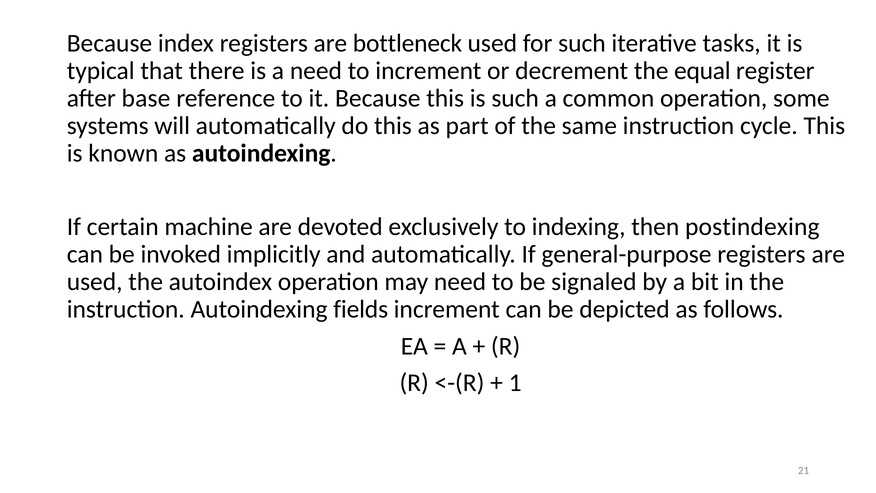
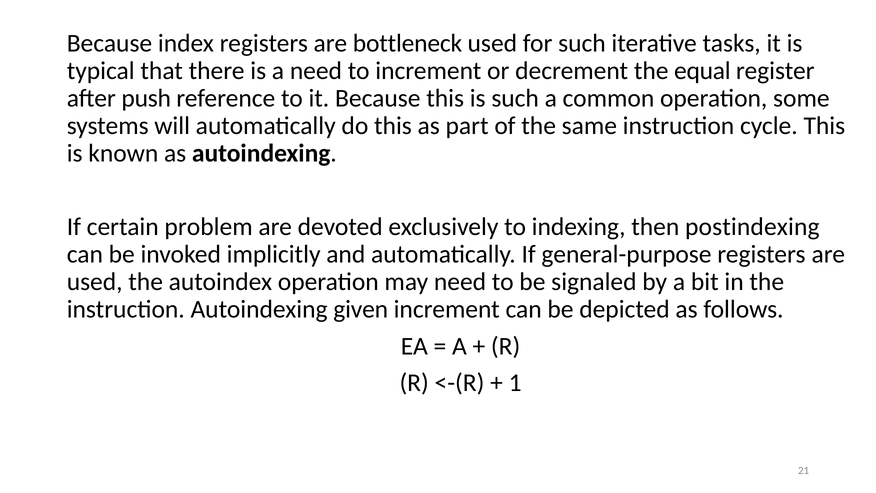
base: base -> push (146, 98)
machine: machine -> problem (209, 227)
fields: fields -> given (361, 309)
